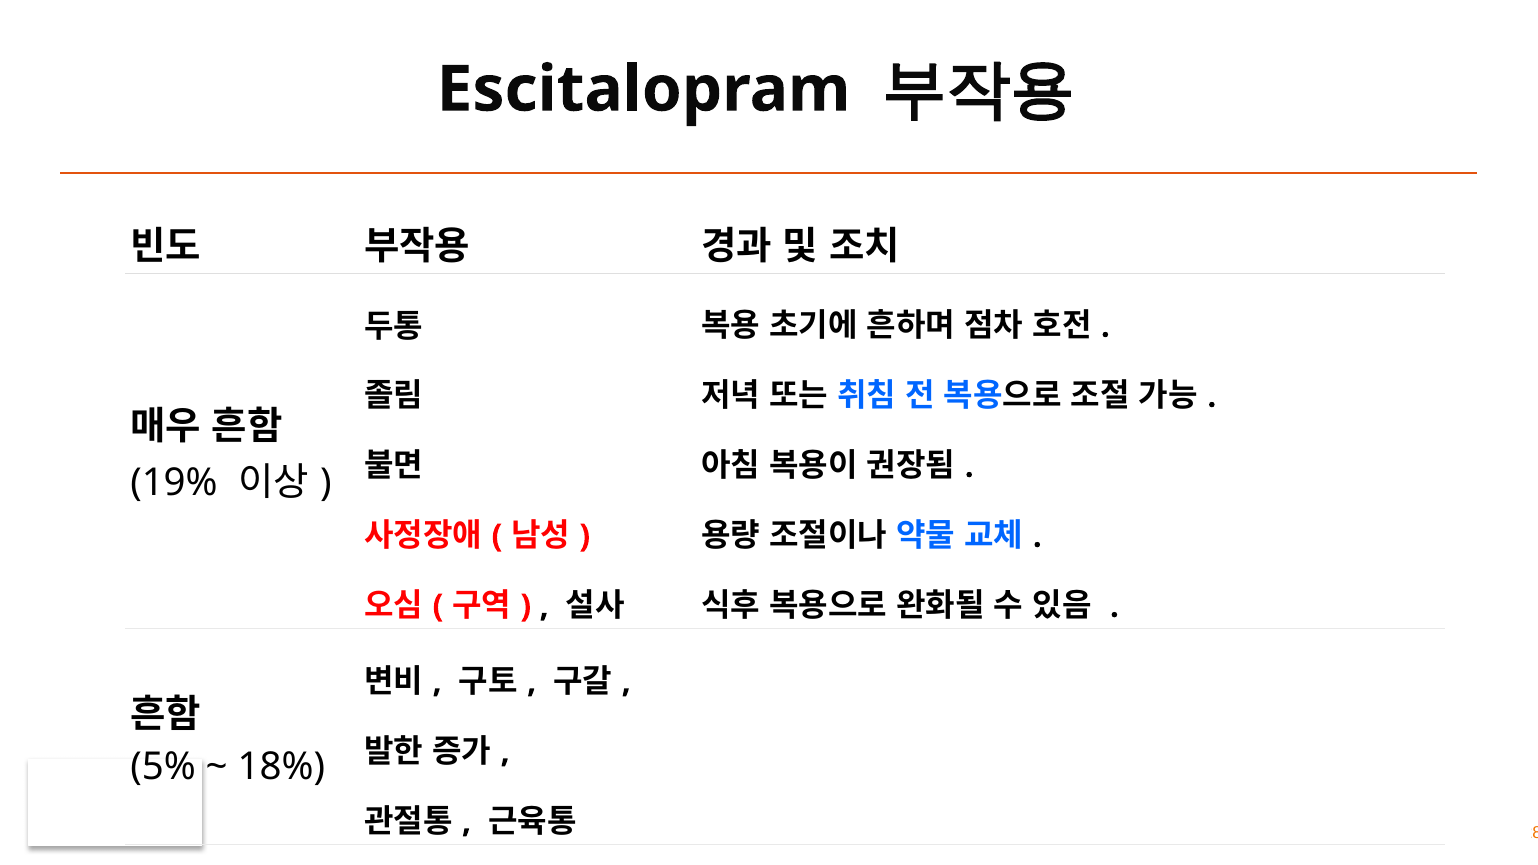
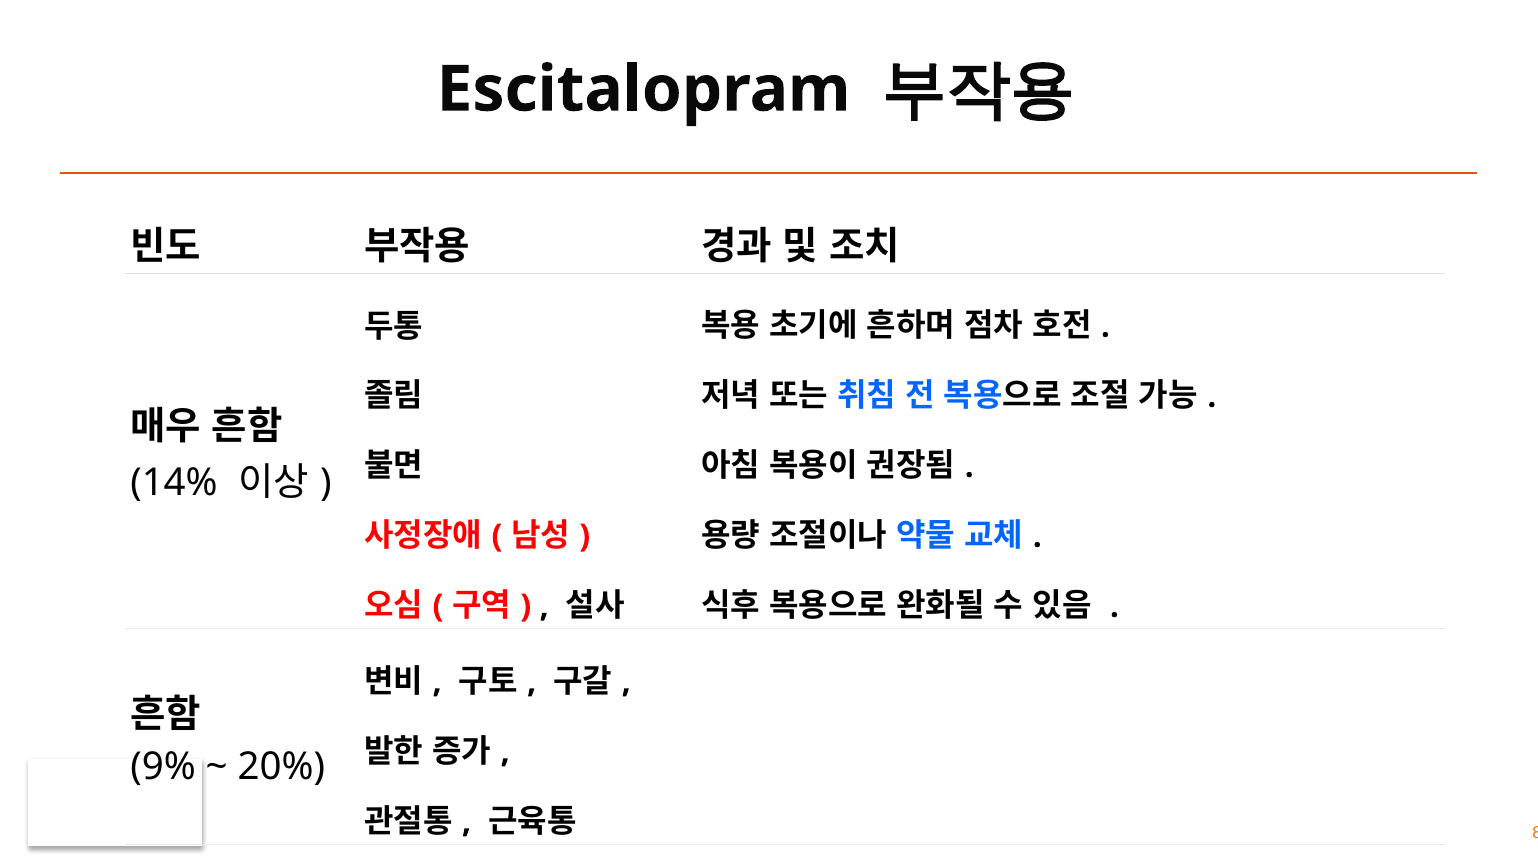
19%: 19% -> 14% (174, 483)
5%: 5% -> 9% (163, 767)
18%: 18% -> 20% (281, 767)
